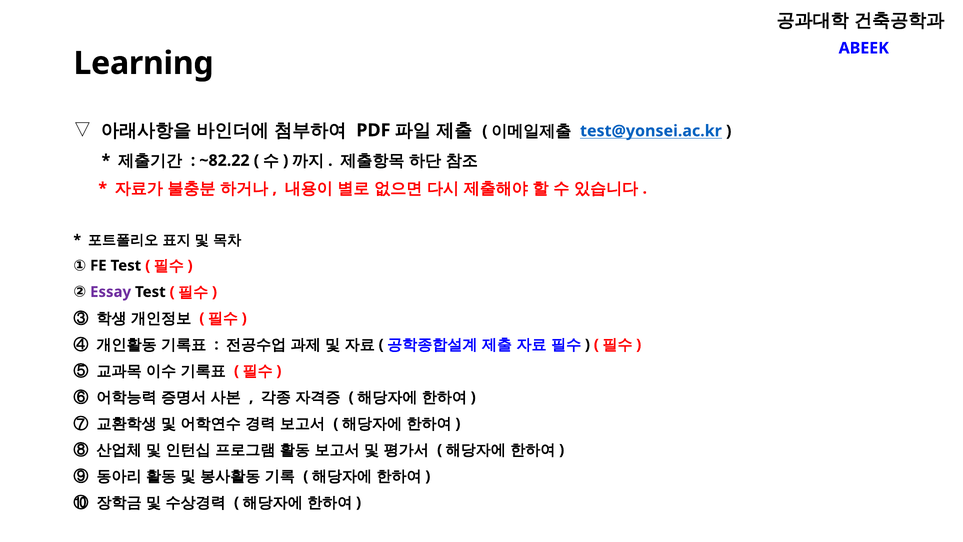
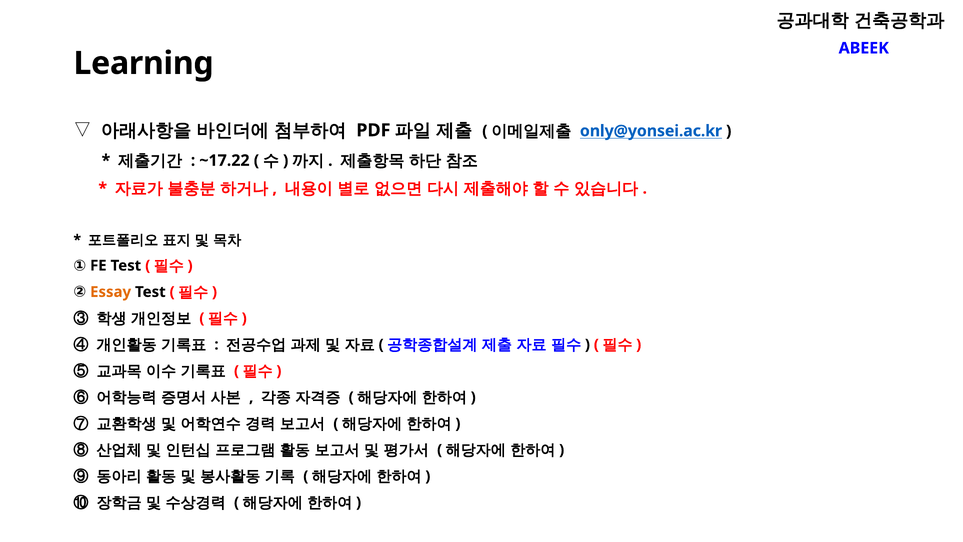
test@yonsei.ac.kr: test@yonsei.ac.kr -> only@yonsei.ac.kr (651, 131)
~82.22: ~82.22 -> ~17.22 (224, 160)
Essay colour: purple -> orange (111, 292)
